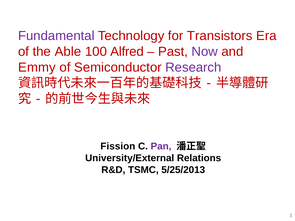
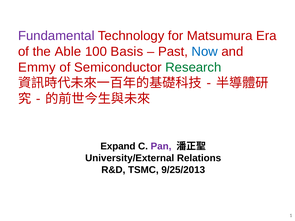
Transistors: Transistors -> Matsumura (220, 36)
Alfred: Alfred -> Basis (127, 52)
Now colour: purple -> blue (205, 52)
Research colour: purple -> green (193, 67)
Fission: Fission -> Expand (118, 147)
5/25/2013: 5/25/2013 -> 9/25/2013 (183, 170)
